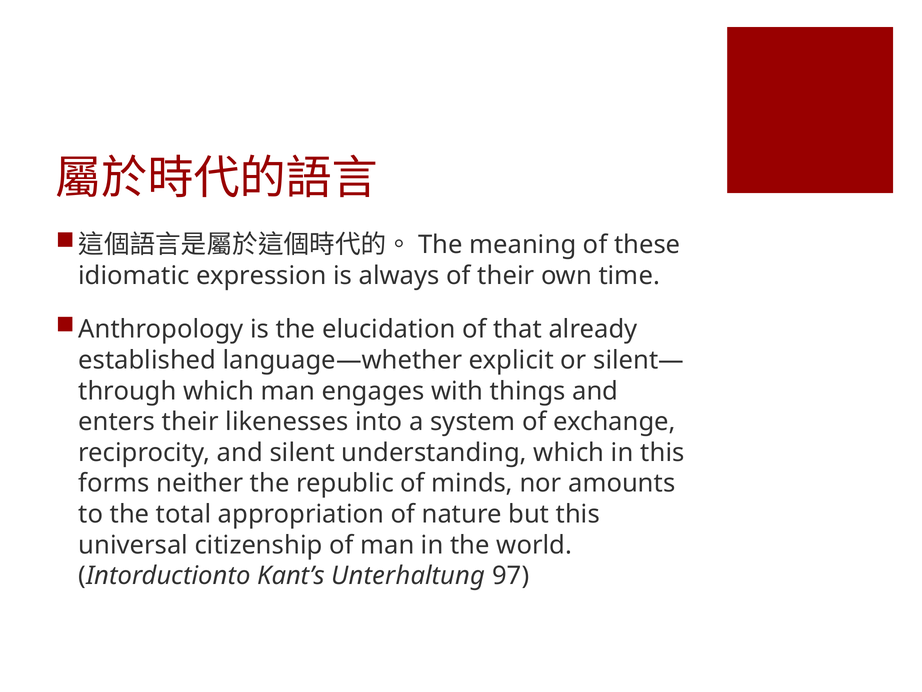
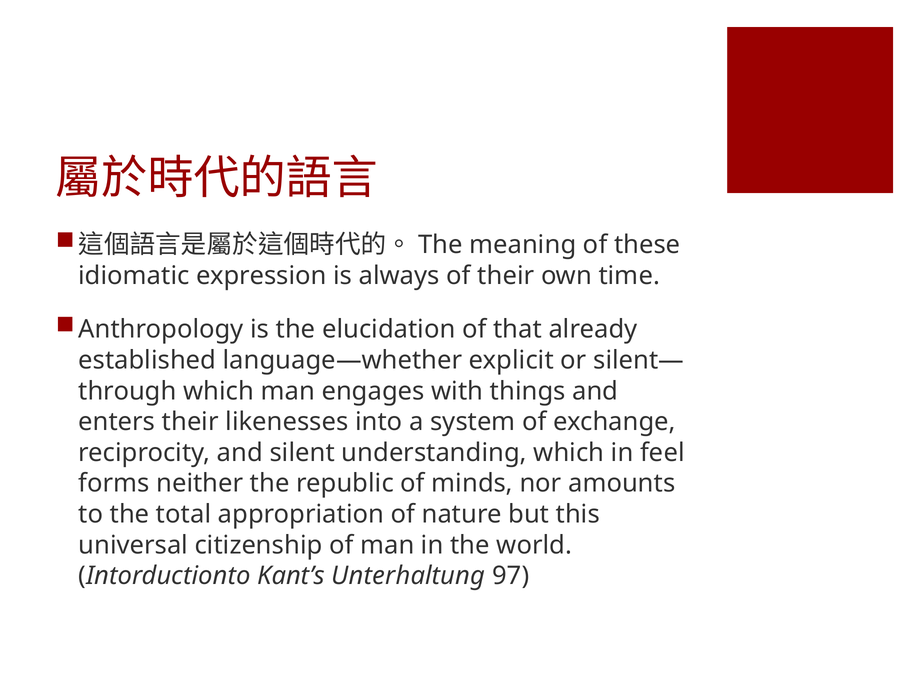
in this: this -> feel (662, 452)
